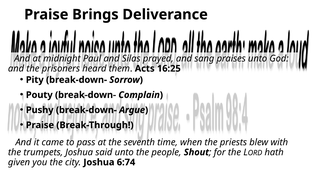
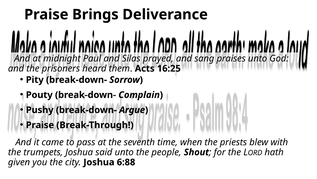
6:74: 6:74 -> 6:88 (126, 162)
